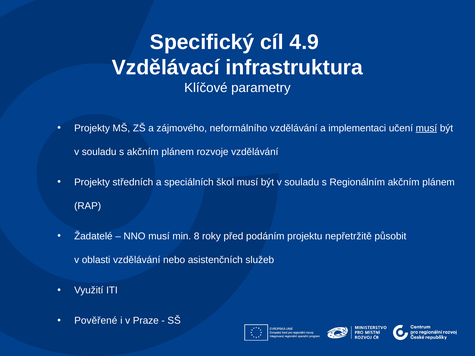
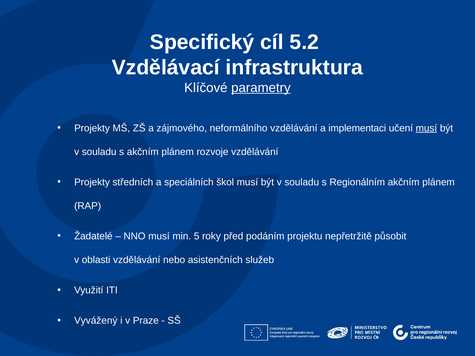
4.9: 4.9 -> 5.2 (304, 42)
parametry underline: none -> present (261, 88)
8: 8 -> 5 (197, 236)
Pověřené: Pověřené -> Vyvážený (96, 321)
